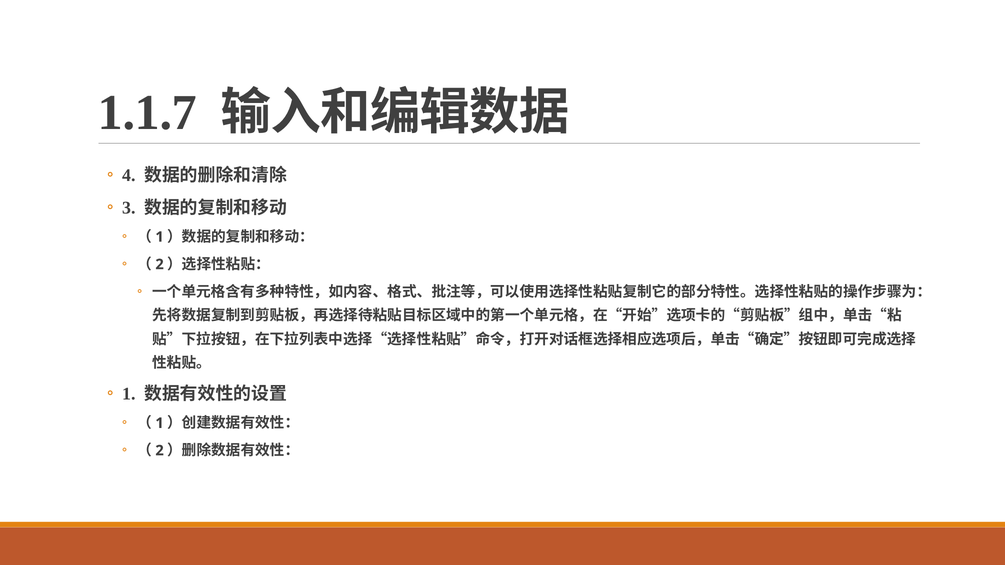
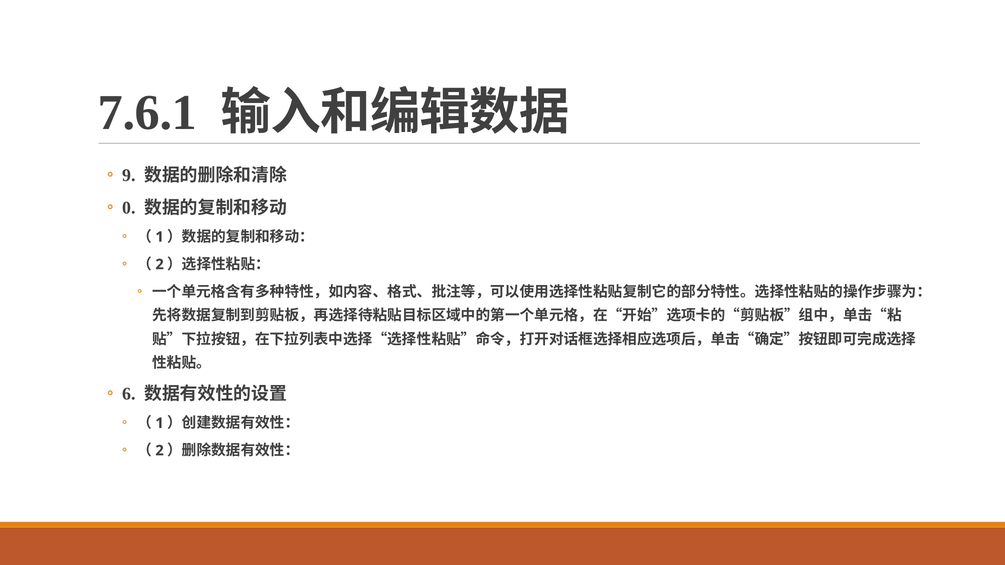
1.1.7: 1.1.7 -> 7.6.1 (147, 113)
4: 4 -> 9 (129, 175)
3: 3 -> 0 (129, 208)
1: 1 -> 6 (129, 394)
